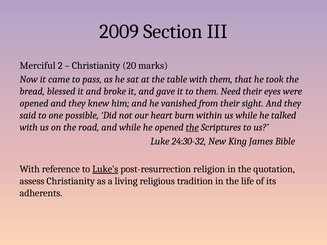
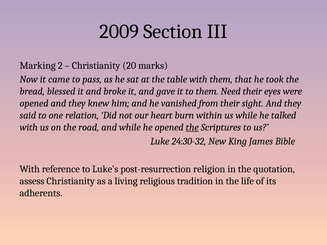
Merciful: Merciful -> Marking (38, 66)
possible: possible -> relation (82, 115)
Luke’s underline: present -> none (105, 169)
